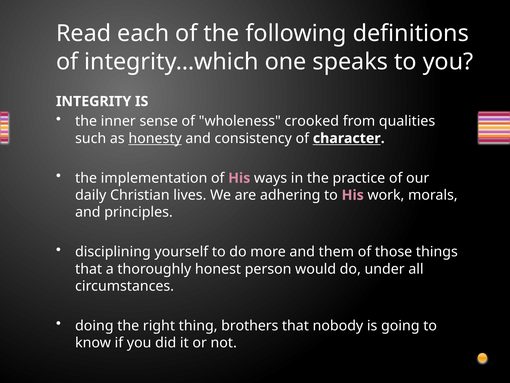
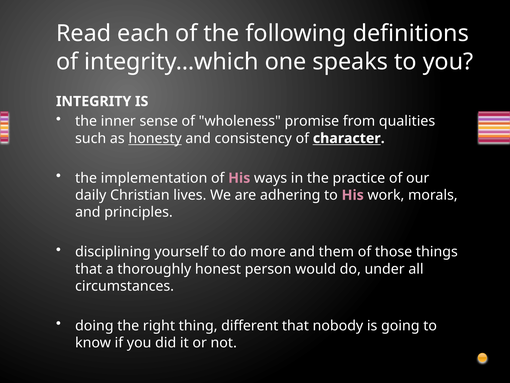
crooked: crooked -> promise (312, 121)
brothers: brothers -> different (250, 325)
